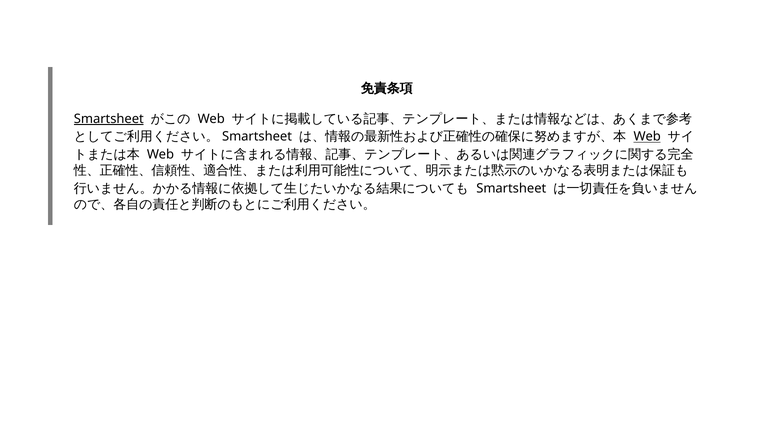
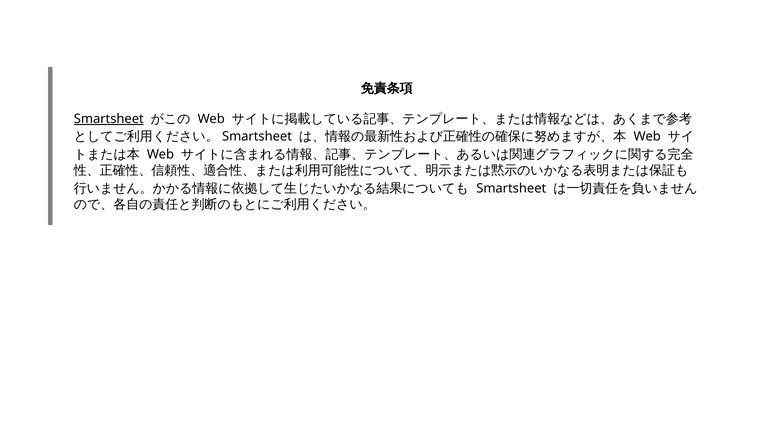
Web underline: present -> none (647, 137)
